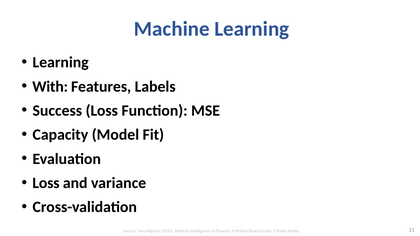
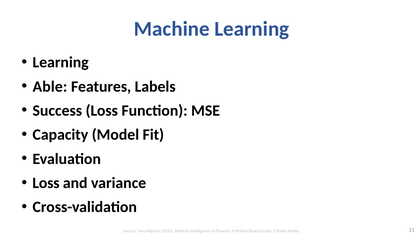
With: With -> Able (50, 87)
